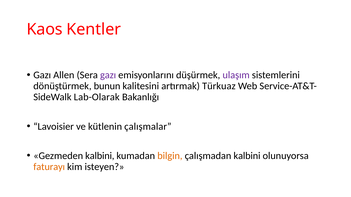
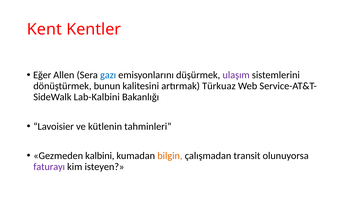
Kaos: Kaos -> Kent (44, 29)
Gazı: Gazı -> Eğer (42, 75)
gazı colour: purple -> blue (108, 75)
Lab-Olarak: Lab-Olarak -> Lab-Kalbini (97, 97)
çalışmalar: çalışmalar -> tahminleri (148, 127)
çalışmadan kalbini: kalbini -> transit (247, 156)
faturayı colour: orange -> purple (49, 167)
